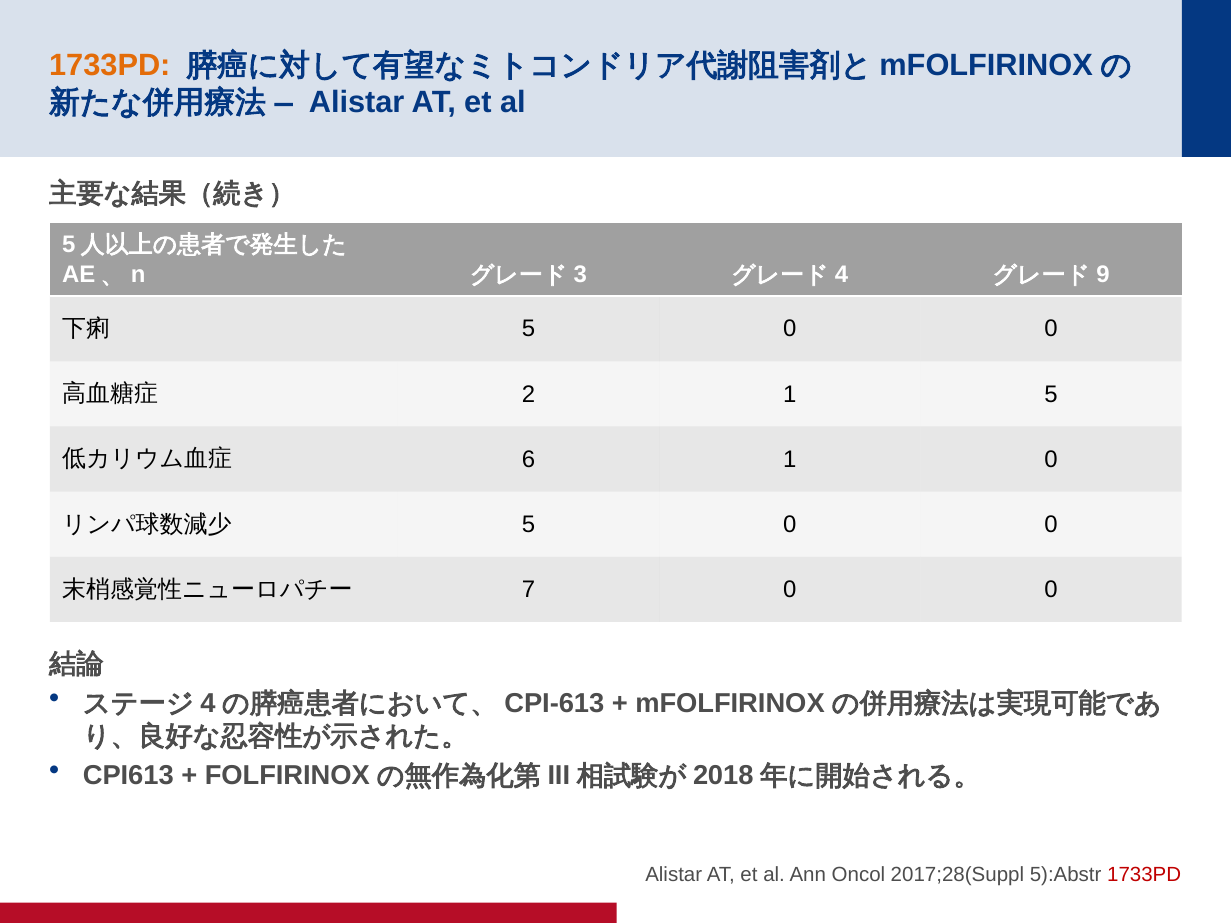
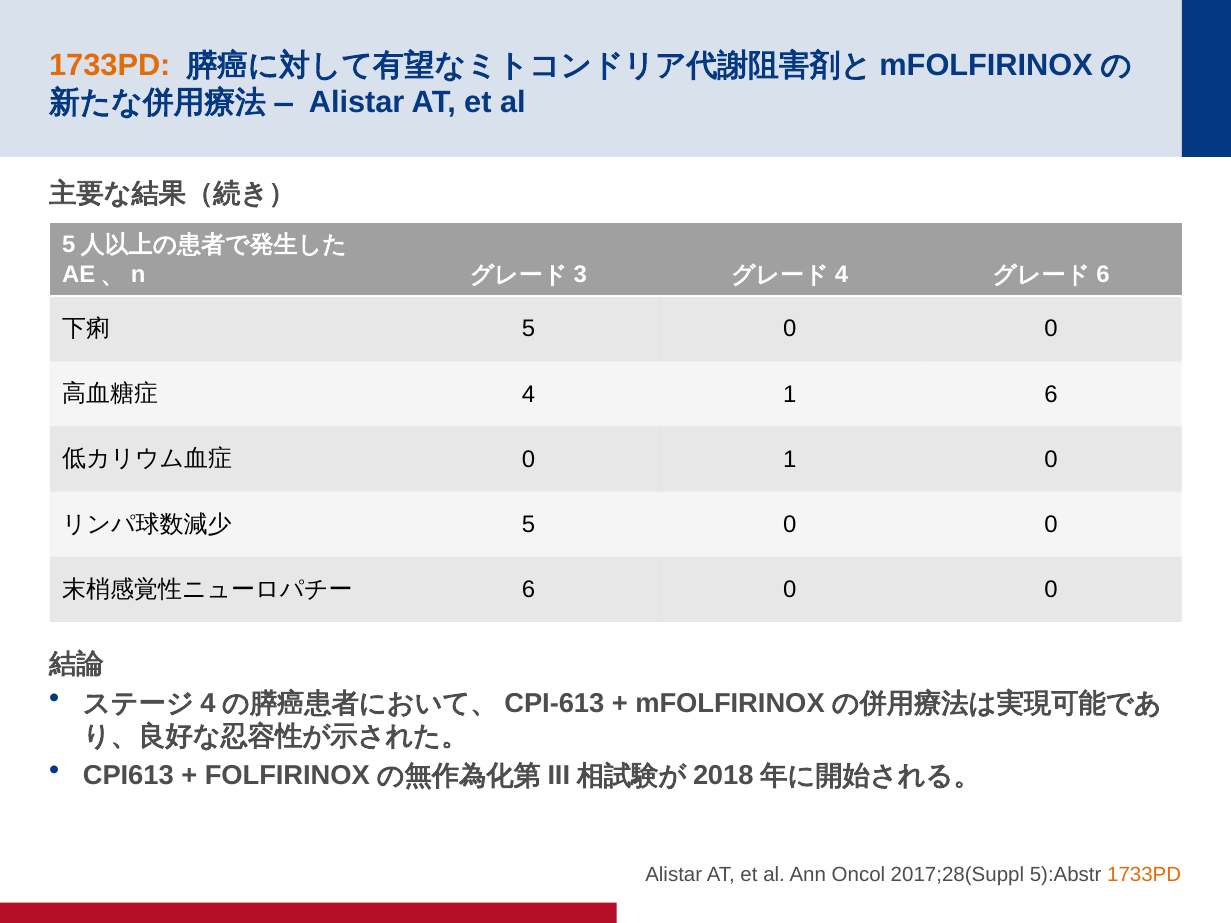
9: 9 -> 6 (1103, 275)
2: 2 -> 4 (528, 394)
1 5: 5 -> 6 (1051, 394)
6: 6 -> 0 (528, 459)
7: 7 -> 6 (528, 590)
1733PD colour: red -> orange (1144, 875)
